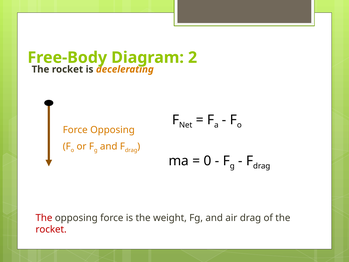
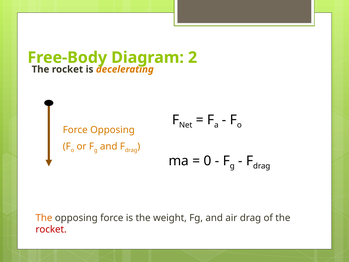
The colour: red -> orange (44, 218)
